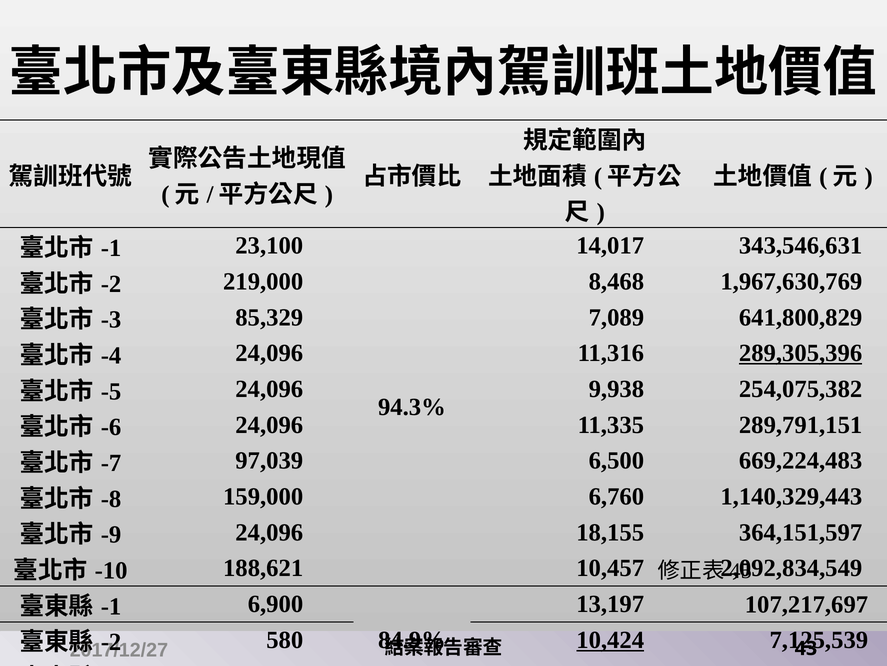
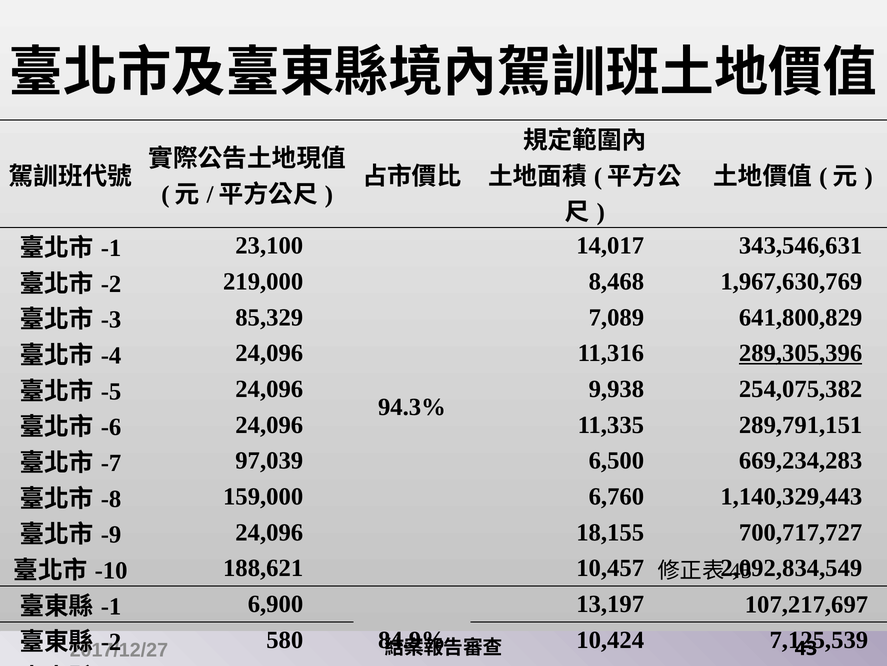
669,224,483: 669,224,483 -> 669,234,283 (801, 460)
364,151,597: 364,151,597 -> 700,717,727 (801, 532)
10,424 underline: present -> none (610, 639)
